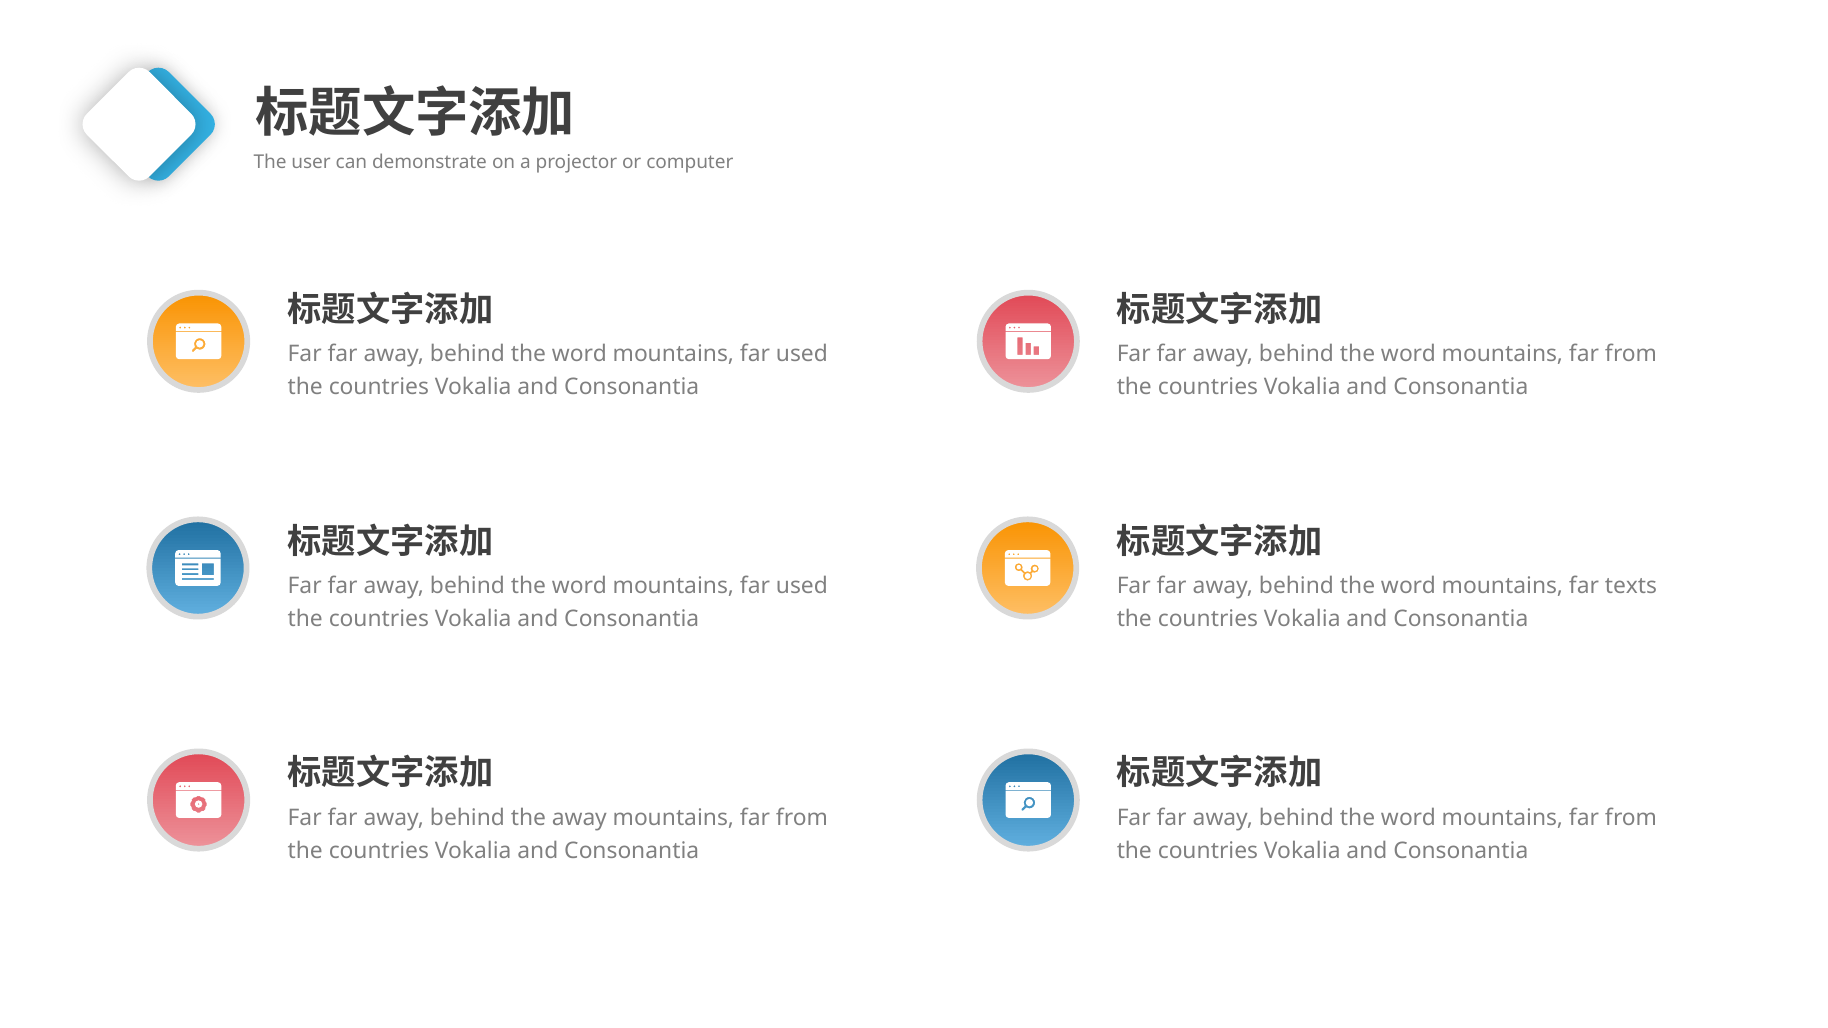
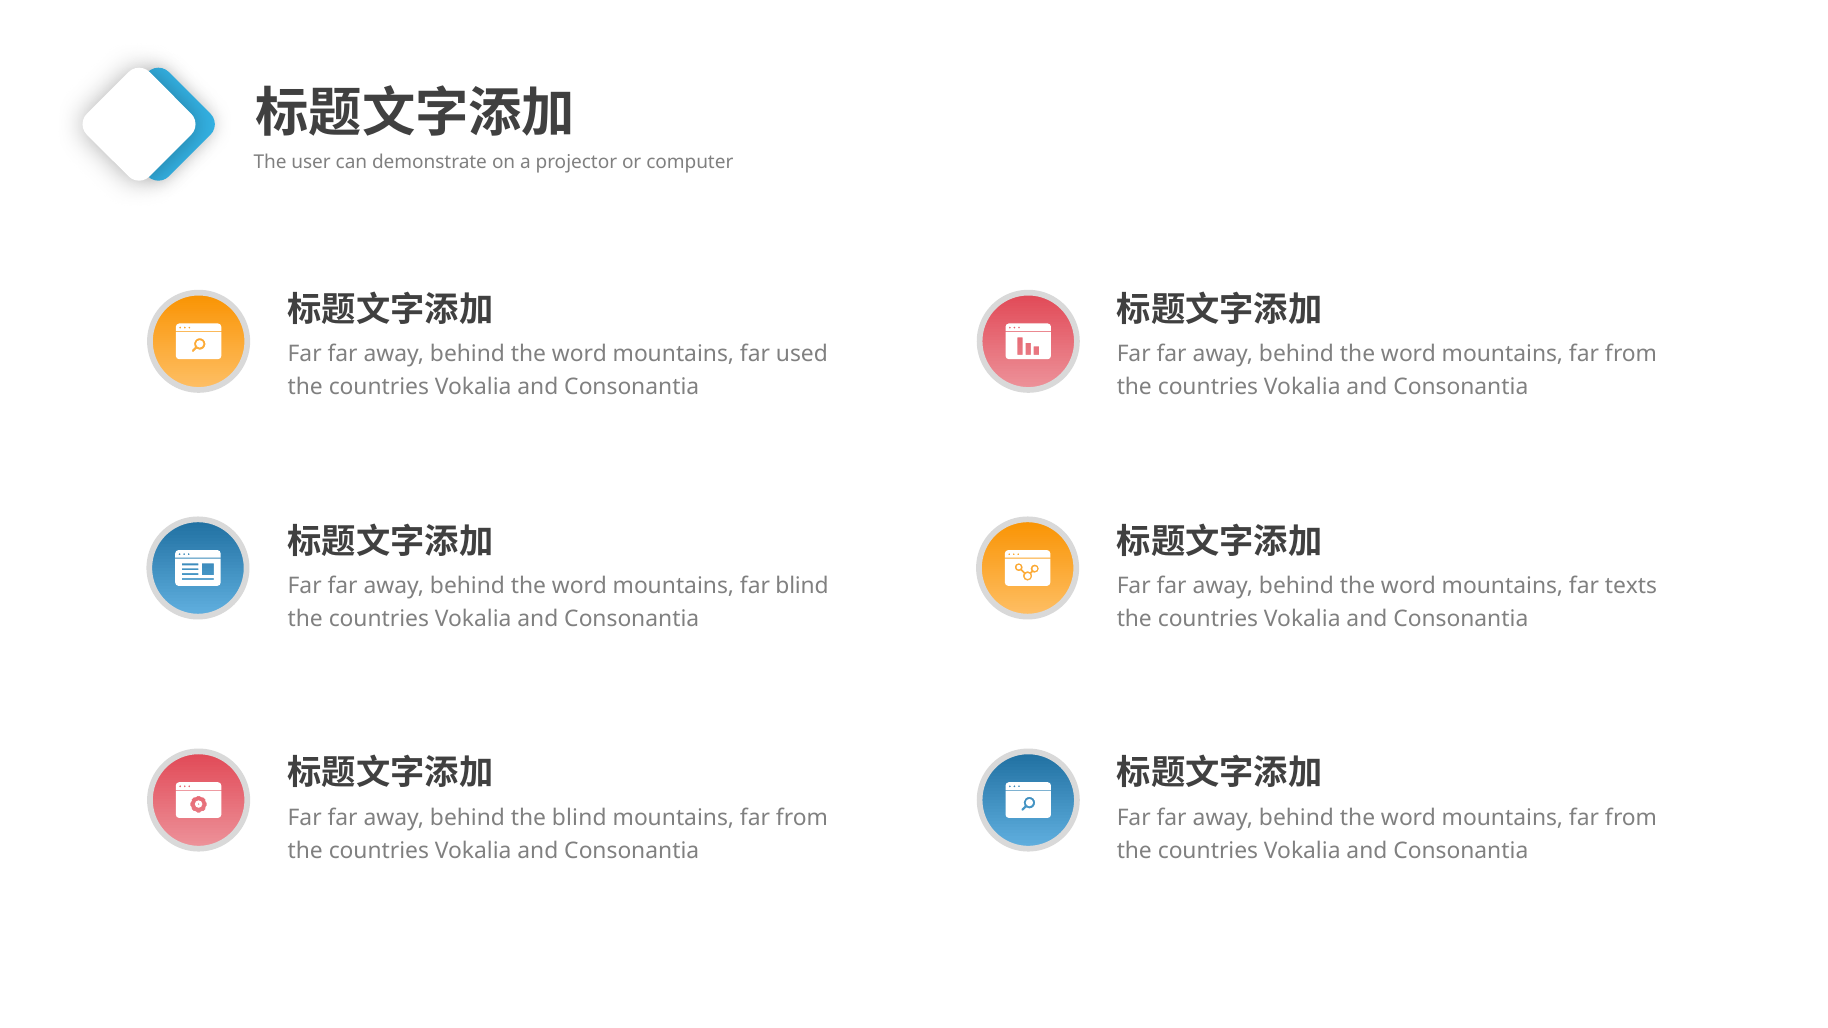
used: used -> blind (802, 586)
the away: away -> blind (579, 818)
